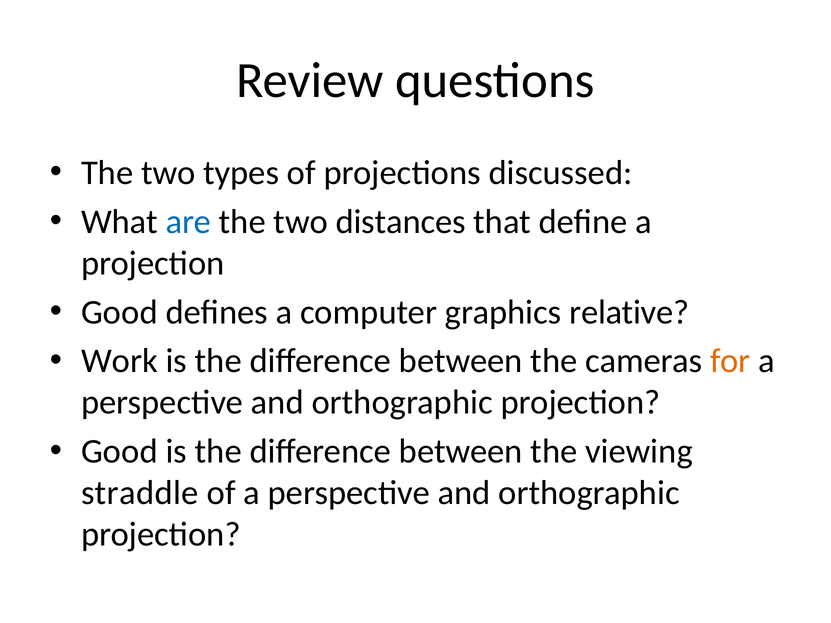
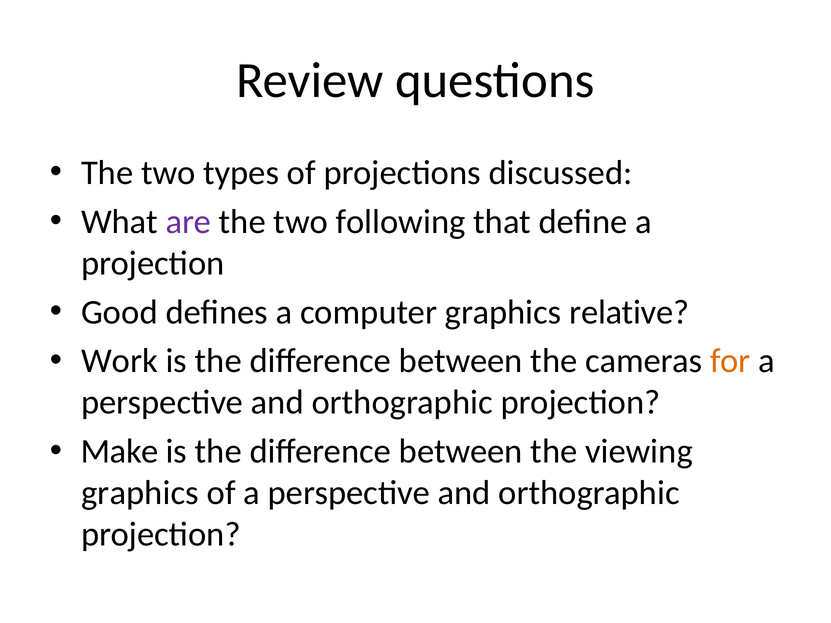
are colour: blue -> purple (188, 222)
distances: distances -> following (401, 222)
Good: Good -> Make (120, 452)
straddle: straddle -> graphics (140, 493)
